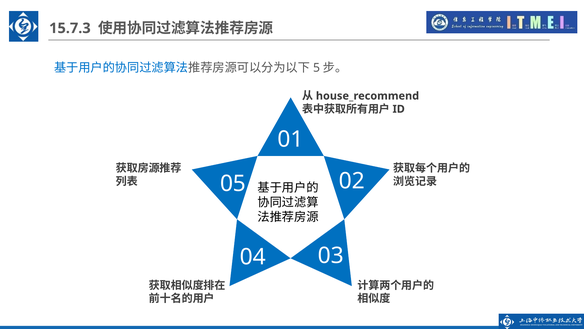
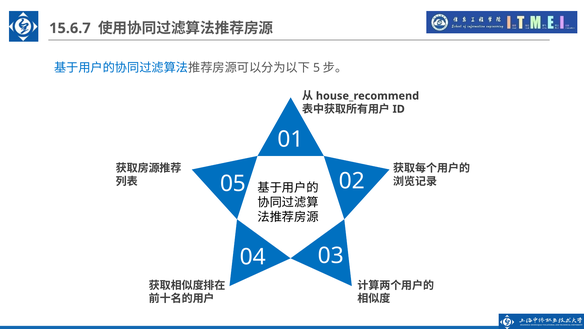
15.7.3: 15.7.3 -> 15.6.7 (70, 28)
